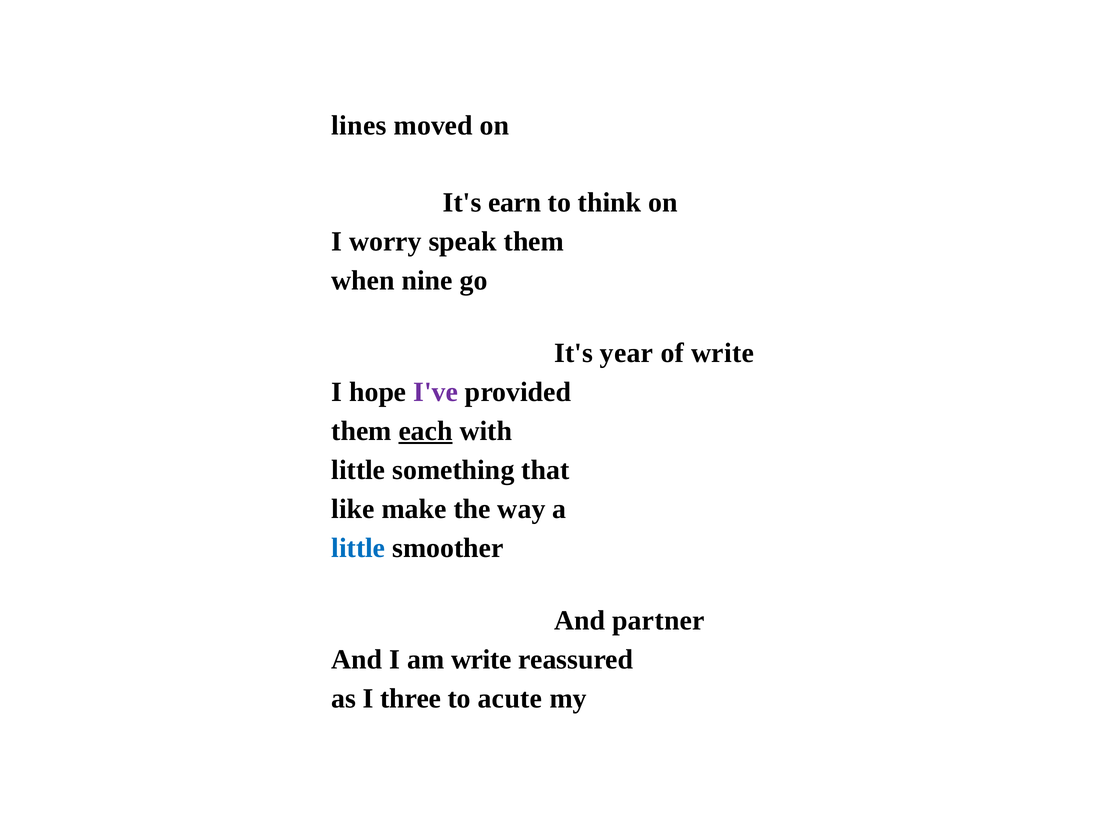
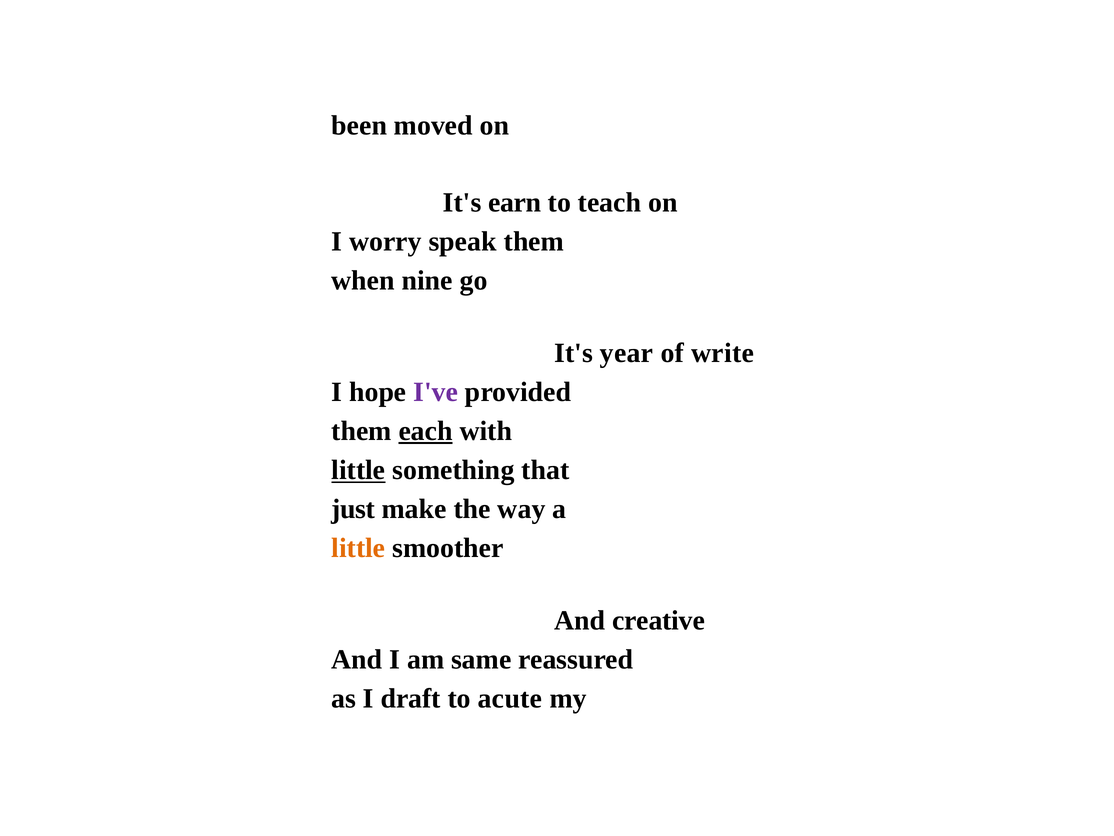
lines: lines -> been (359, 126)
think: think -> teach (610, 202)
little underline: none -> present (358, 470)
like: like -> just (353, 509)
little colour: blue -> orange (358, 548)
partner: partner -> creative (659, 620)
am write: write -> same (481, 659)
three: three -> draft (411, 698)
